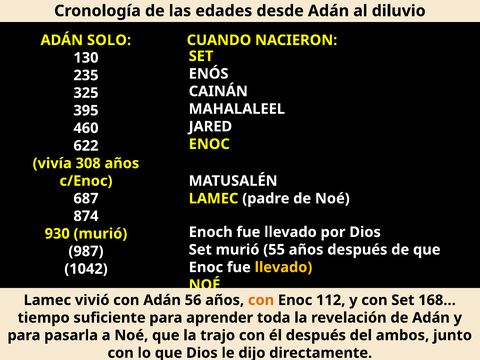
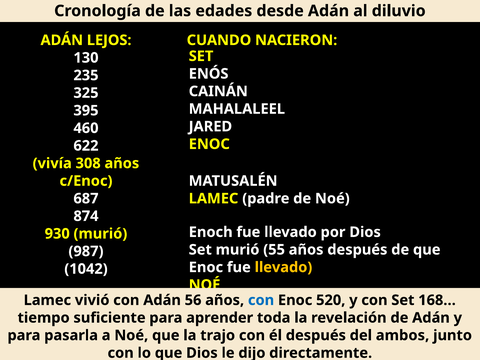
SOLO: SOLO -> LEJOS (109, 40)
con colour: orange -> blue (261, 300)
112: 112 -> 520 (331, 300)
